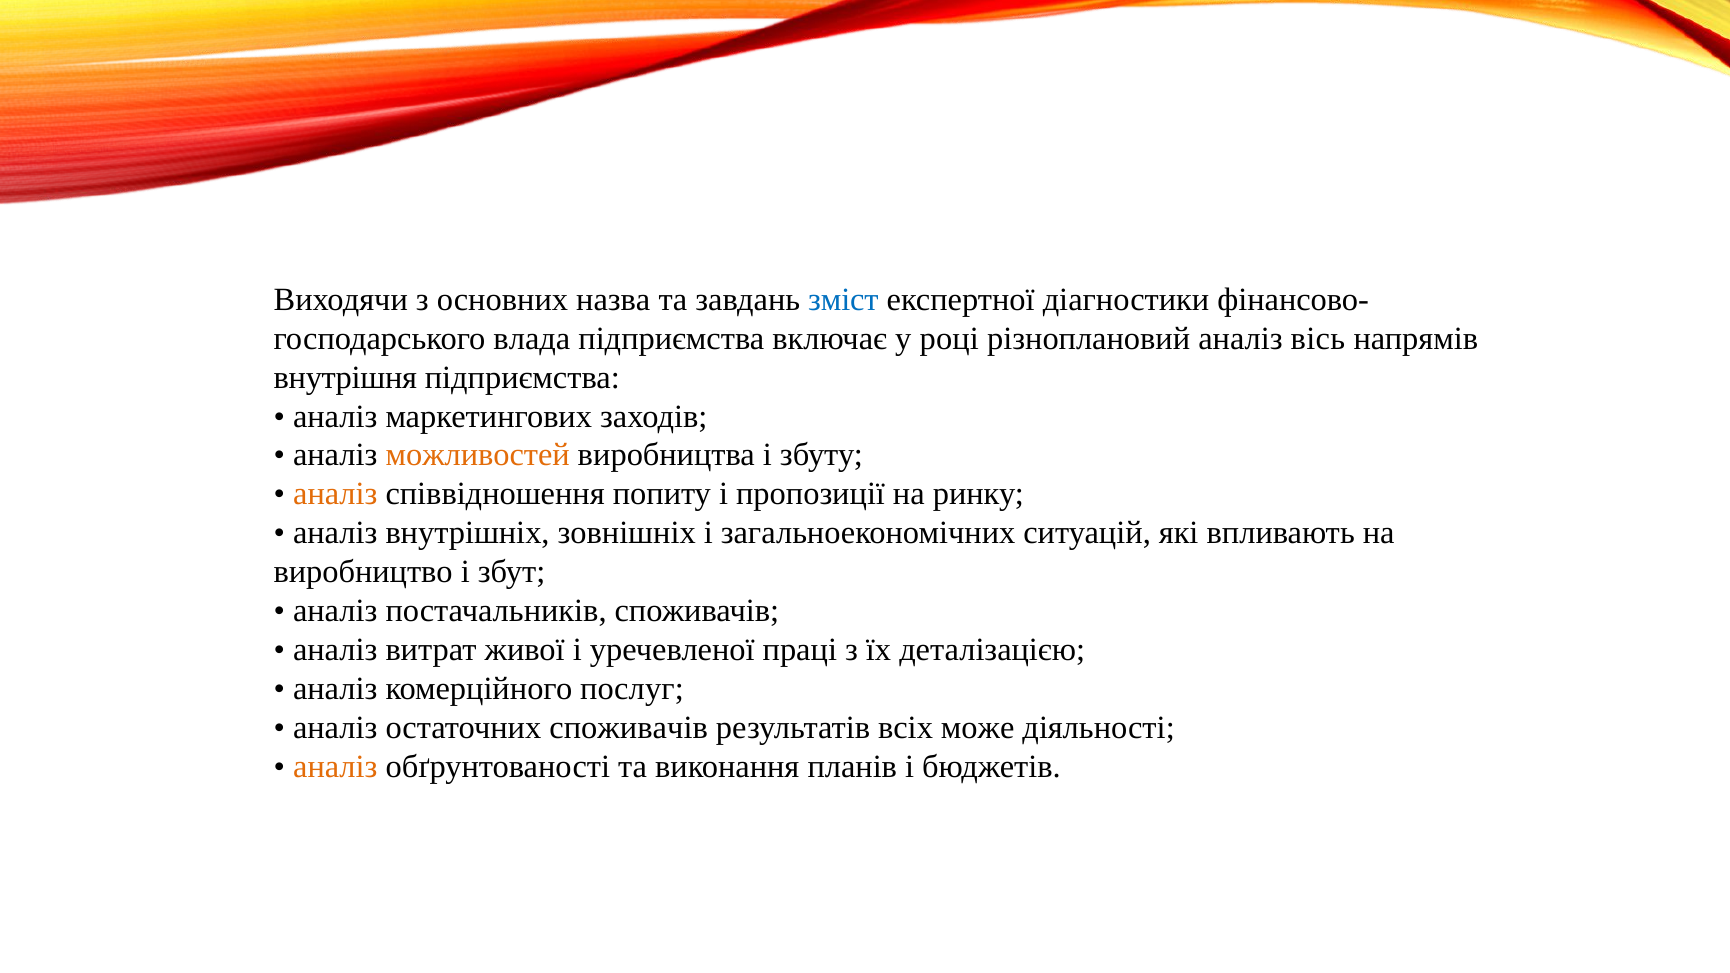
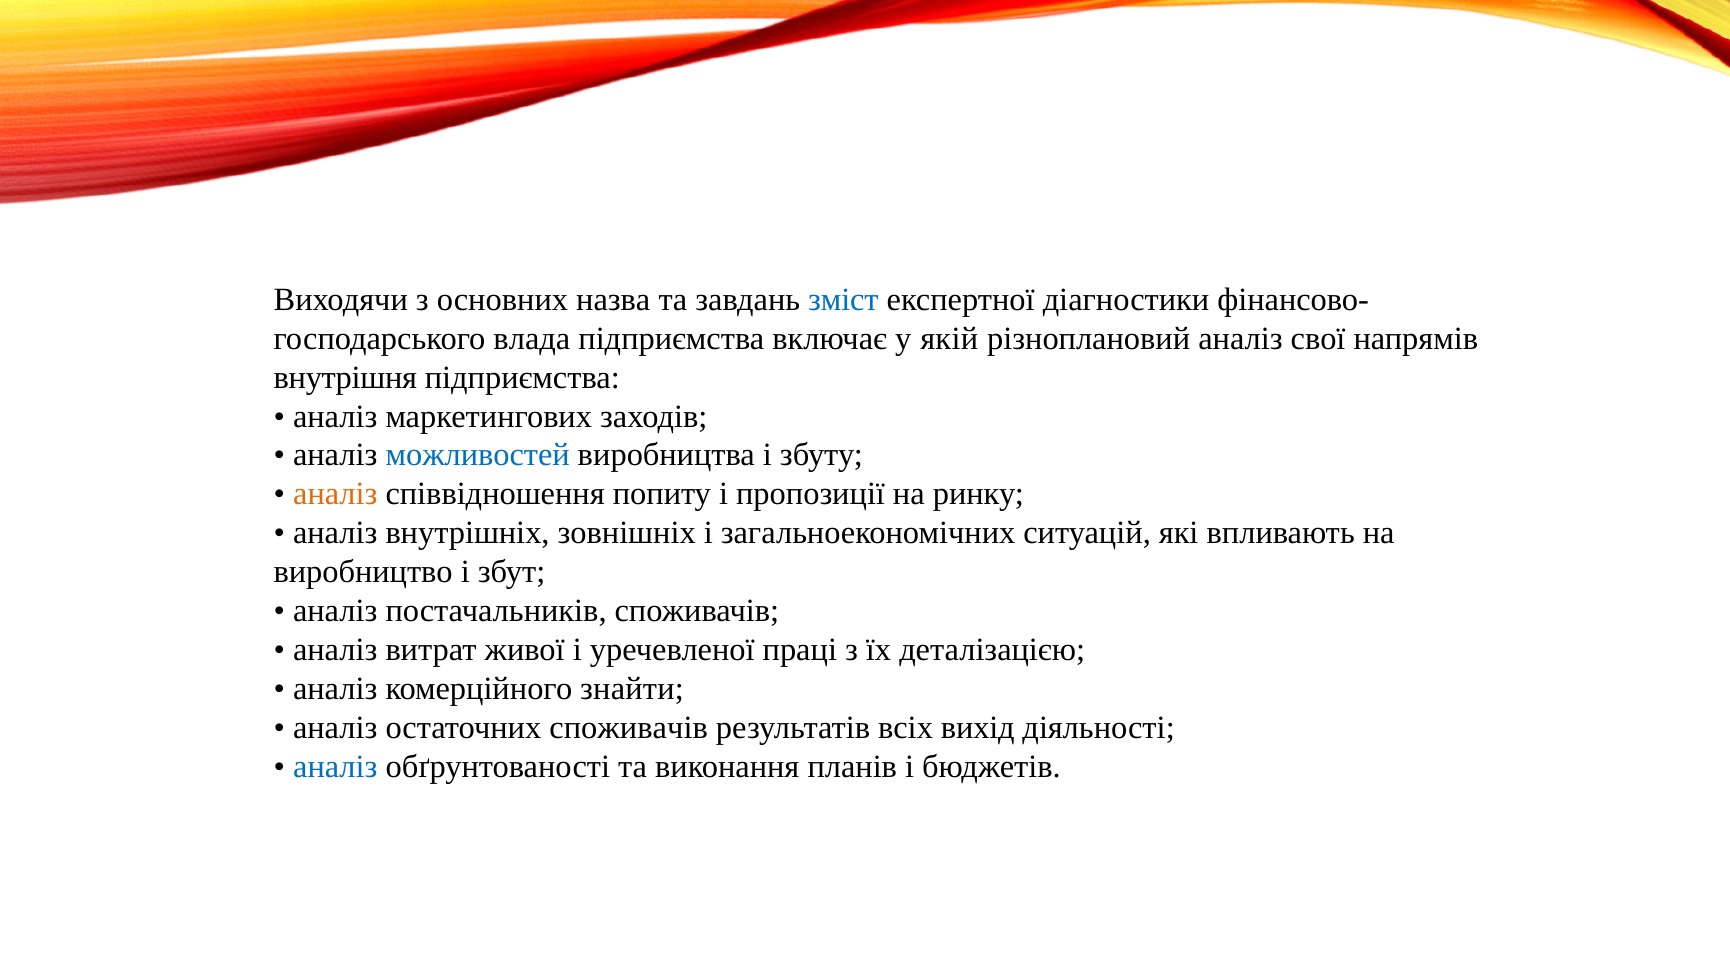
році: році -> якій (949, 339)
вісь: вісь -> свої (1318, 339)
можливостей colour: orange -> blue (478, 455)
послуг: послуг -> знайти (632, 689)
може: може -> вихід (978, 728)
аналіз colour: orange -> blue (335, 767)
